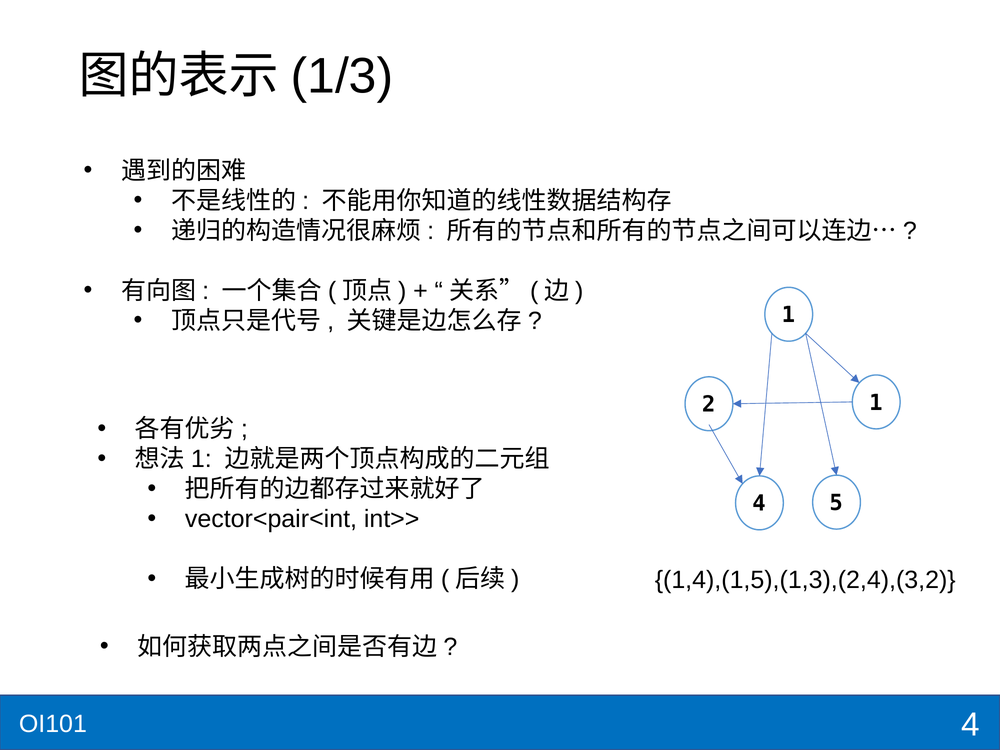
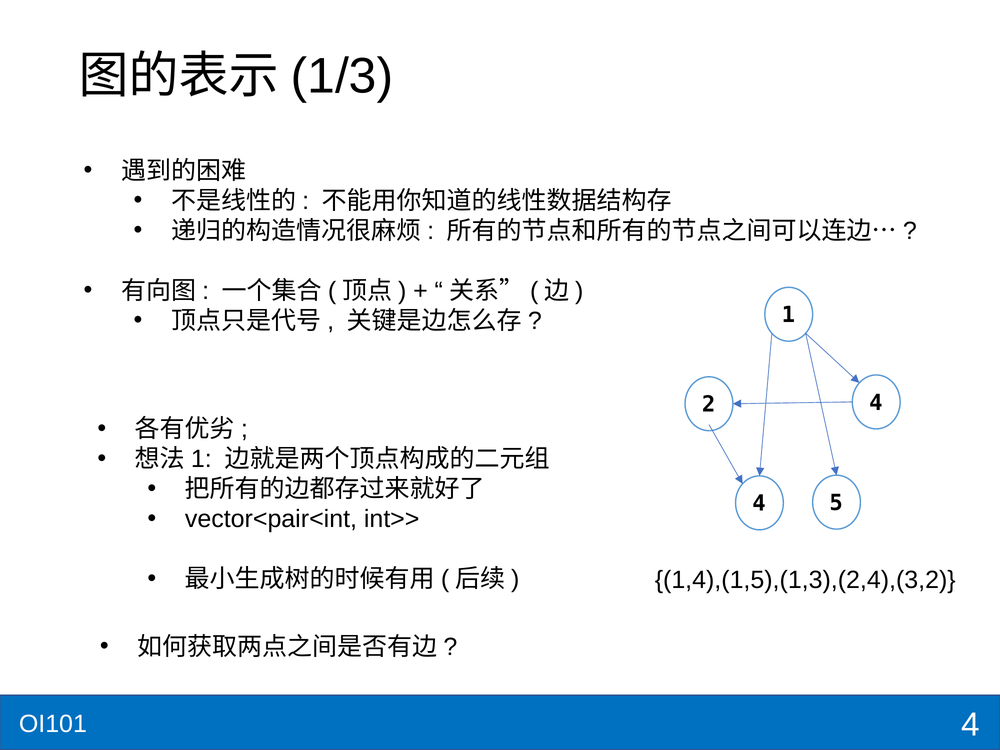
2 1: 1 -> 4 (876, 403)
